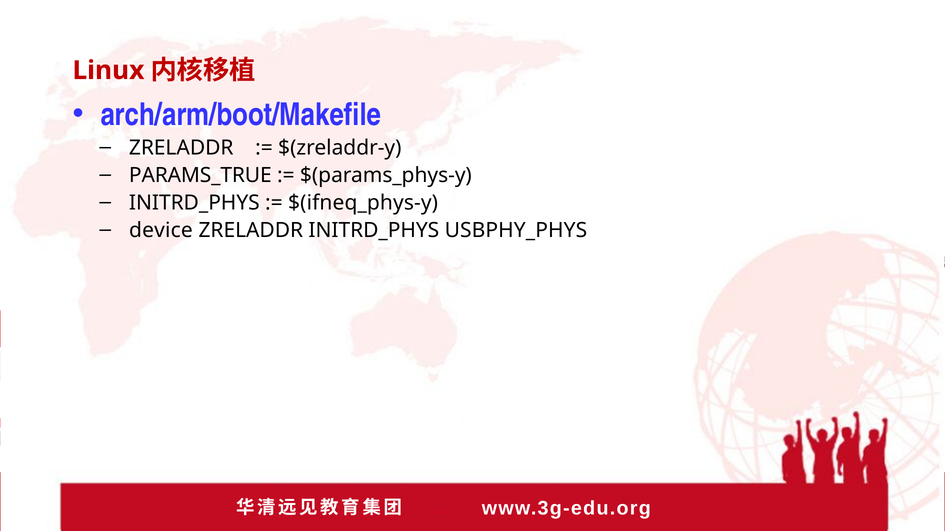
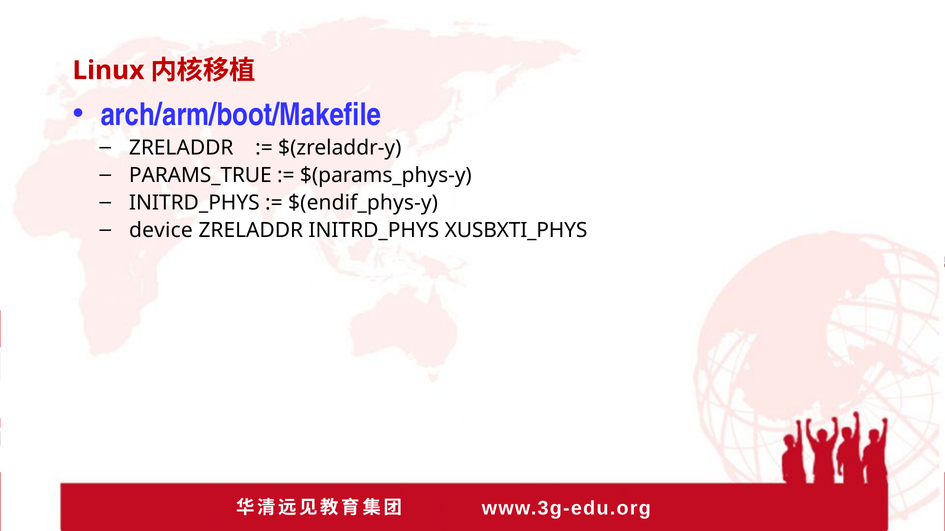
$(ifneq_phys-y: $(ifneq_phys-y -> $(endif_phys-y (363, 203)
USBPHY_PHYS: USBPHY_PHYS -> XUSBXTI_PHYS (516, 231)
